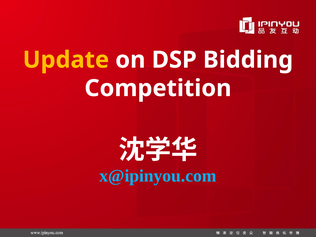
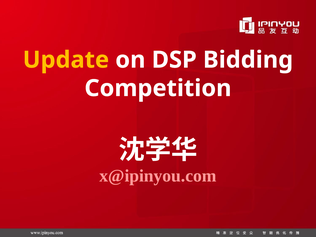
x@ipinyou.com colour: light blue -> pink (158, 176)
